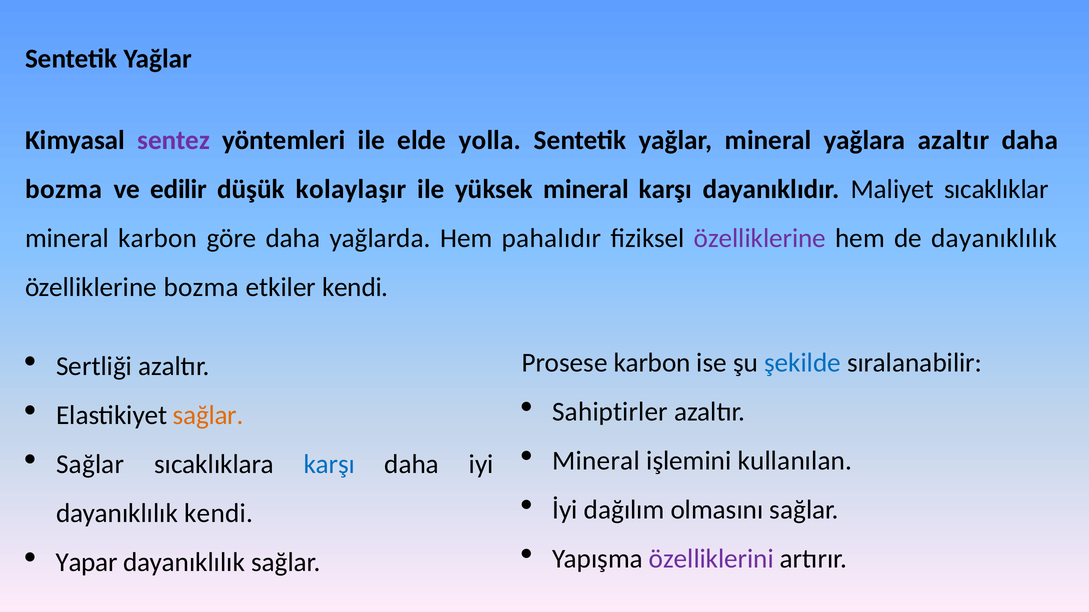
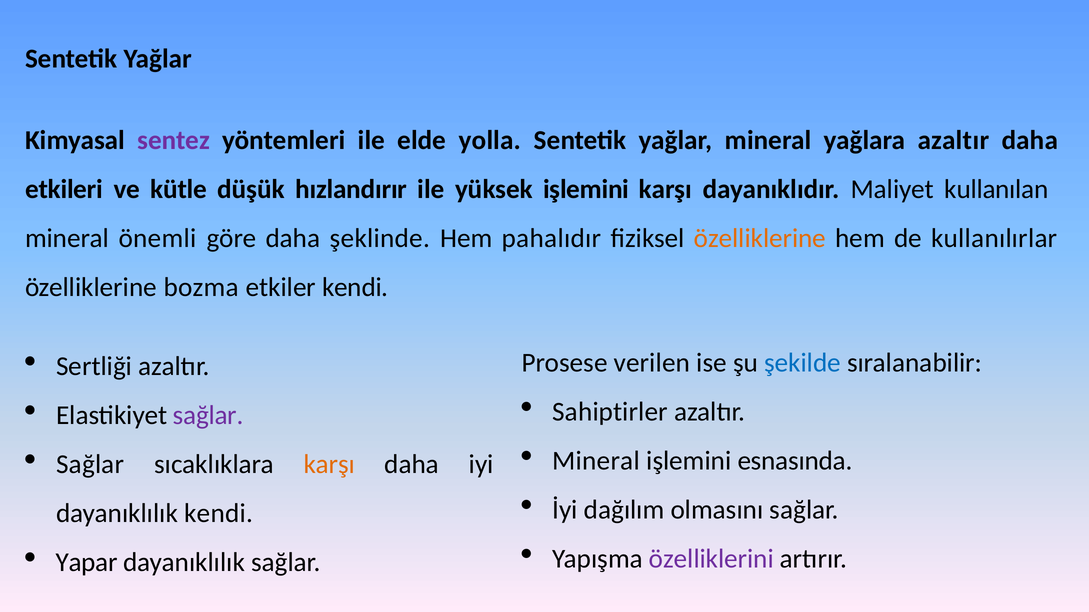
bozma: bozma -> etkileri (64, 189)
edilir: edilir -> kütle (179, 189)
kolaylaşır: kolaylaşır -> hızlandırır (351, 189)
yüksek mineral: mineral -> işlemini (586, 189)
sıcaklıklar: sıcaklıklar -> kullanılan (996, 189)
mineral karbon: karbon -> önemli (158, 238)
yağlarda: yağlarda -> şeklinde (380, 238)
özelliklerine colour: purple -> orange (760, 238)
de dayanıklılık: dayanıklılık -> kullanılırlar (994, 238)
Prosese karbon: karbon -> verilen (652, 363)
sağlar colour: orange -> purple (208, 416)
kullanılan: kullanılan -> esnasında (795, 461)
karşı colour: blue -> orange (329, 465)
